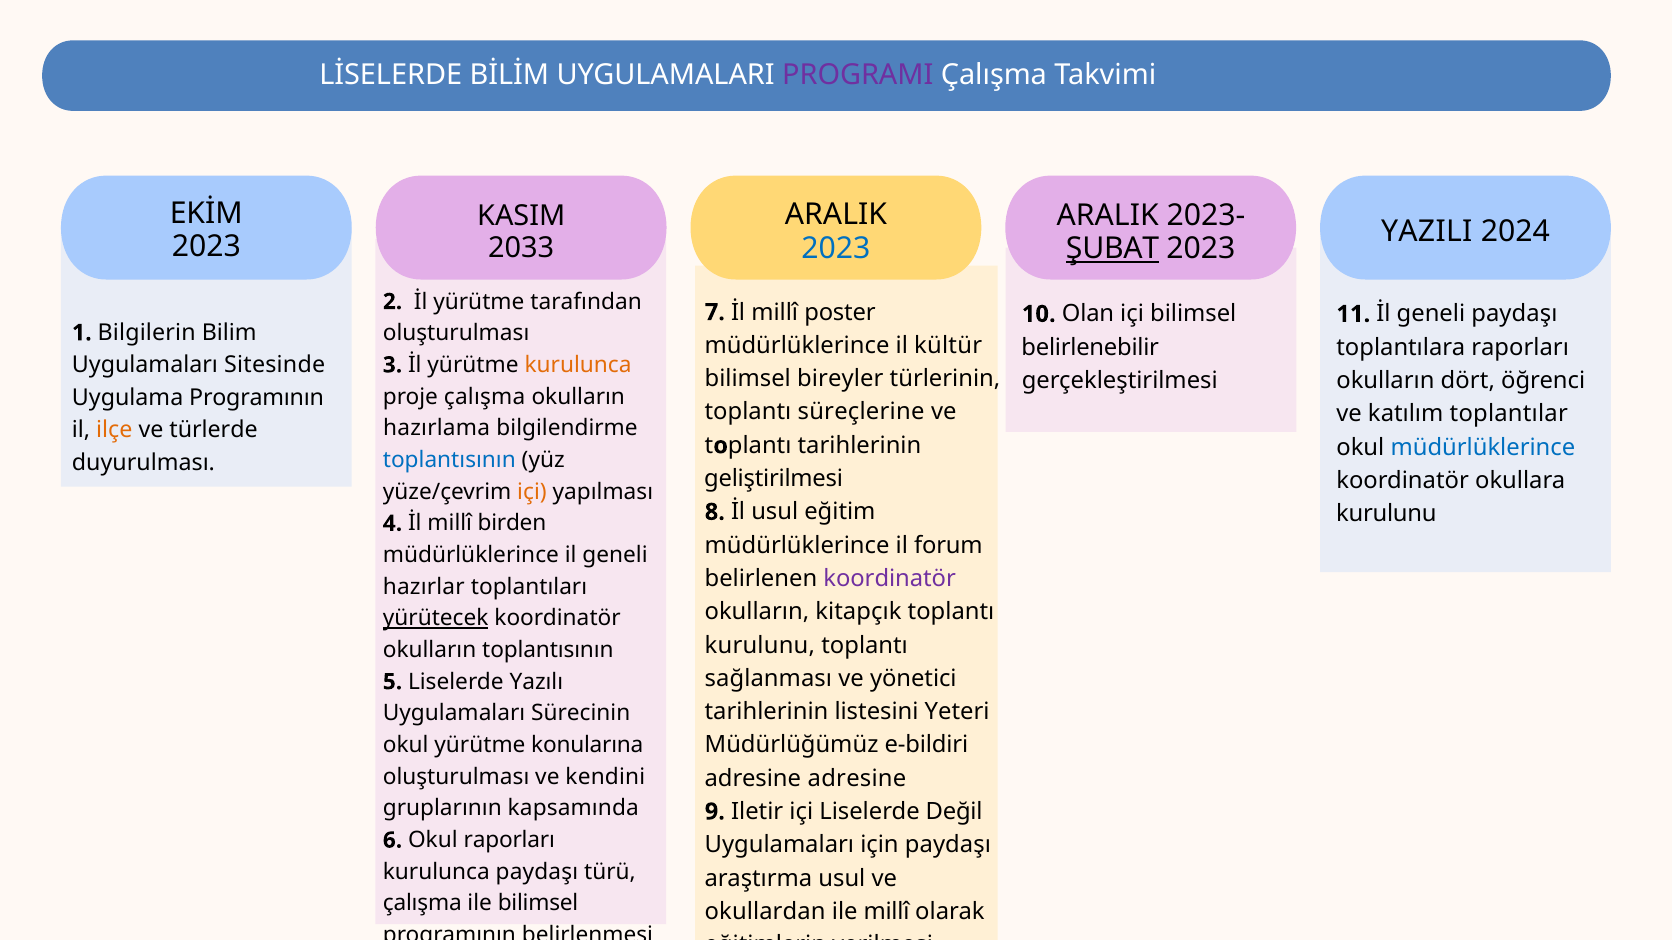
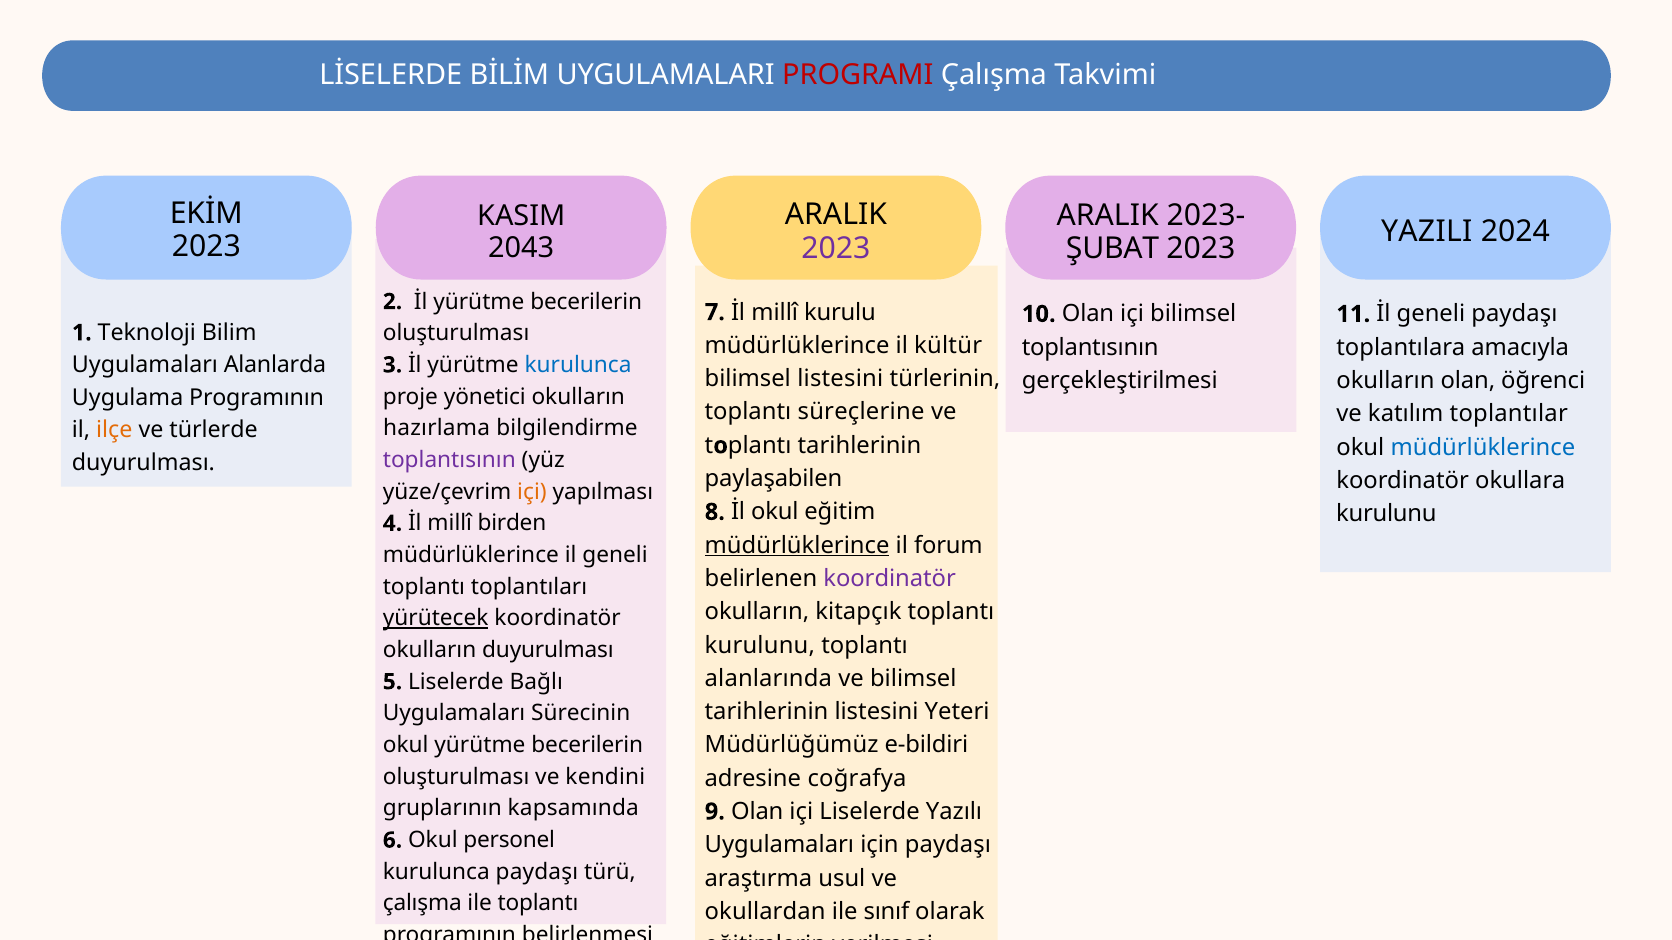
PROGRAMI colour: purple -> red (858, 75)
2033: 2033 -> 2043 (521, 248)
2023 colour: blue -> purple (836, 248)
ŞUBAT underline: present -> none (1113, 249)
İl yürütme tarafından: tarafından -> becerilerin (586, 302)
poster: poster -> kurulu (840, 312)
Bilgilerin: Bilgilerin -> Teknoloji (147, 333)
belirlenebilir: belirlenebilir -> toplantısının (1090, 348)
toplantılara raporları: raporları -> amacıyla (1520, 348)
Sitesinde: Sitesinde -> Alanlarda (275, 365)
kurulunca colour: orange -> blue (578, 365)
bilimsel bireyler: bireyler -> listesini (840, 379)
okulların dört: dört -> olan (1468, 381)
proje çalışma: çalışma -> yönetici (485, 397)
toplantısının colour: blue -> purple (449, 460)
geliştirilmesi: geliştirilmesi -> paylaşabilen (774, 479)
İl usul: usul -> okul (775, 512)
müdürlüklerince underline: none -> present (797, 546)
hazırlar: hazırlar -> toplantı (424, 587)
okulların toplantısının: toplantısının -> duyurulması (548, 650)
sağlanması: sağlanması -> alanlarında (768, 679)
ve yönetici: yönetici -> bilimsel (913, 679)
Yazılı: Yazılı -> Bağlı (536, 682)
okul yürütme konularına: konularına -> becerilerin (587, 746)
adresine adresine: adresine -> coğrafya (857, 779)
9 Iletir: Iletir -> Olan (757, 812)
Değil: Değil -> Yazılı (954, 812)
Okul raporları: raporları -> personel (509, 841)
ile bilimsel: bilimsel -> toplantı (538, 904)
ile millî: millî -> sınıf (886, 912)
